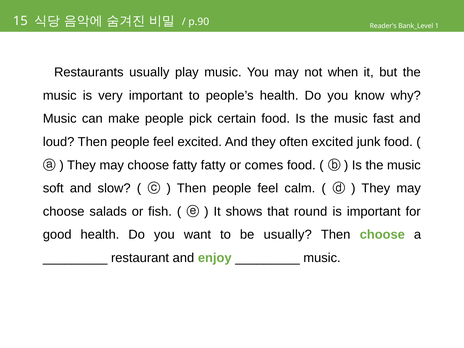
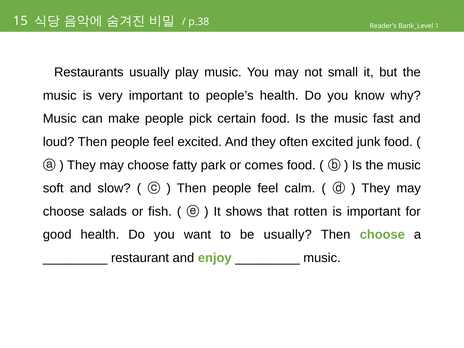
p.90: p.90 -> p.38 (199, 22)
when: when -> small (343, 72)
fatty fatty: fatty -> park (213, 165)
round: round -> rotten (311, 212)
